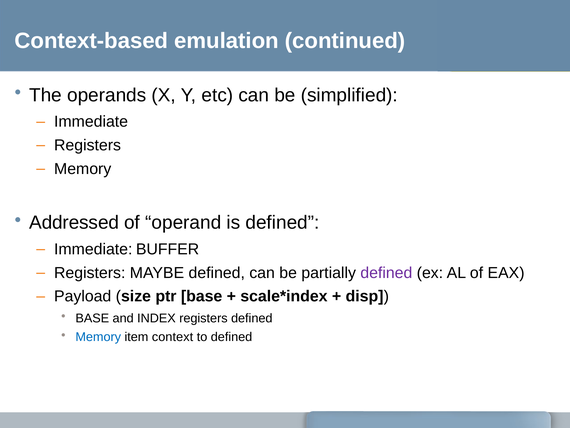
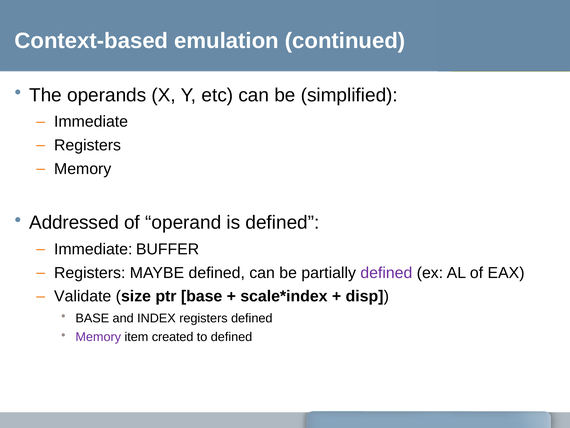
Payload: Payload -> Validate (83, 296)
Memory colour: blue -> purple (98, 337)
context: context -> created (173, 337)
